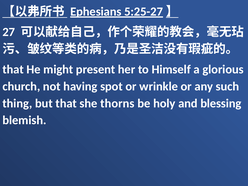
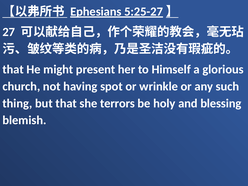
thorns: thorns -> terrors (117, 103)
